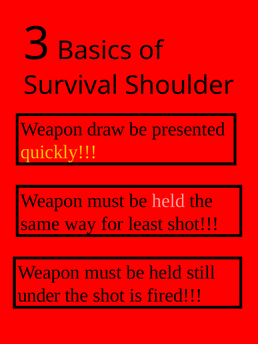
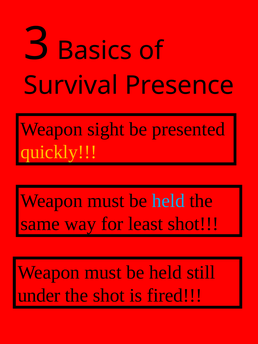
Shoulder: Shoulder -> Presence (179, 85)
draw: draw -> sight (106, 129)
held colour: pink -> light blue (168, 201)
